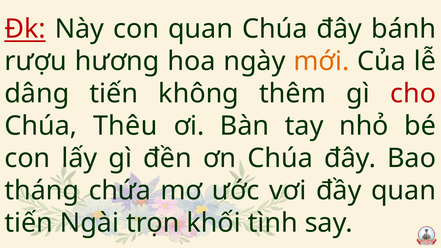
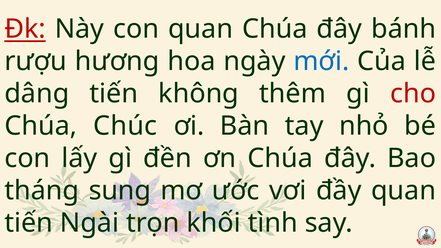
mới colour: orange -> blue (321, 61)
Thêu: Thêu -> Chúc (125, 126)
chứa: chứa -> sung (120, 191)
